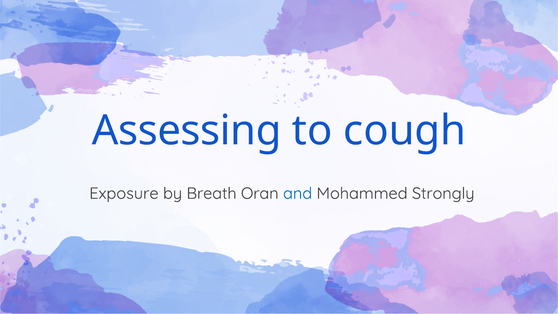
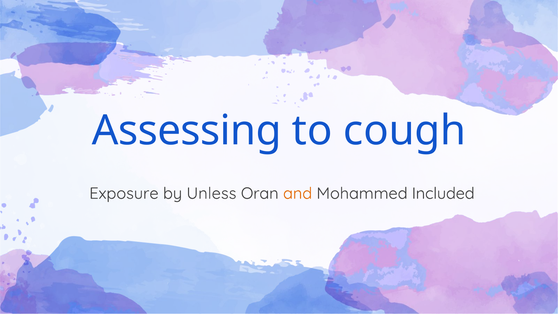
Breath: Breath -> Unless (211, 193)
and colour: blue -> orange (298, 193)
Strongly: Strongly -> Included (443, 193)
